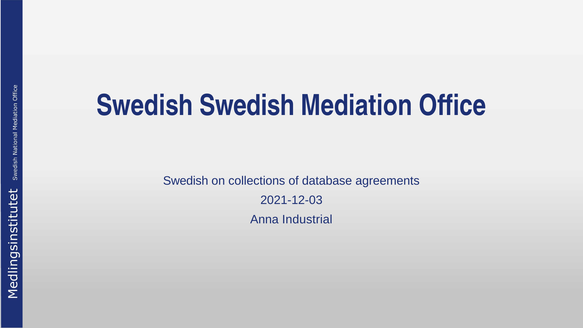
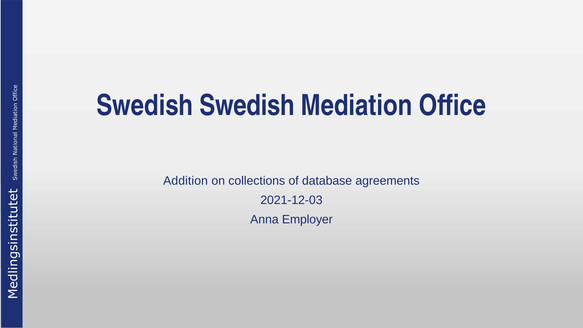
Swedish: Swedish -> Addition (186, 181)
Industrial: Industrial -> Employer (307, 219)
